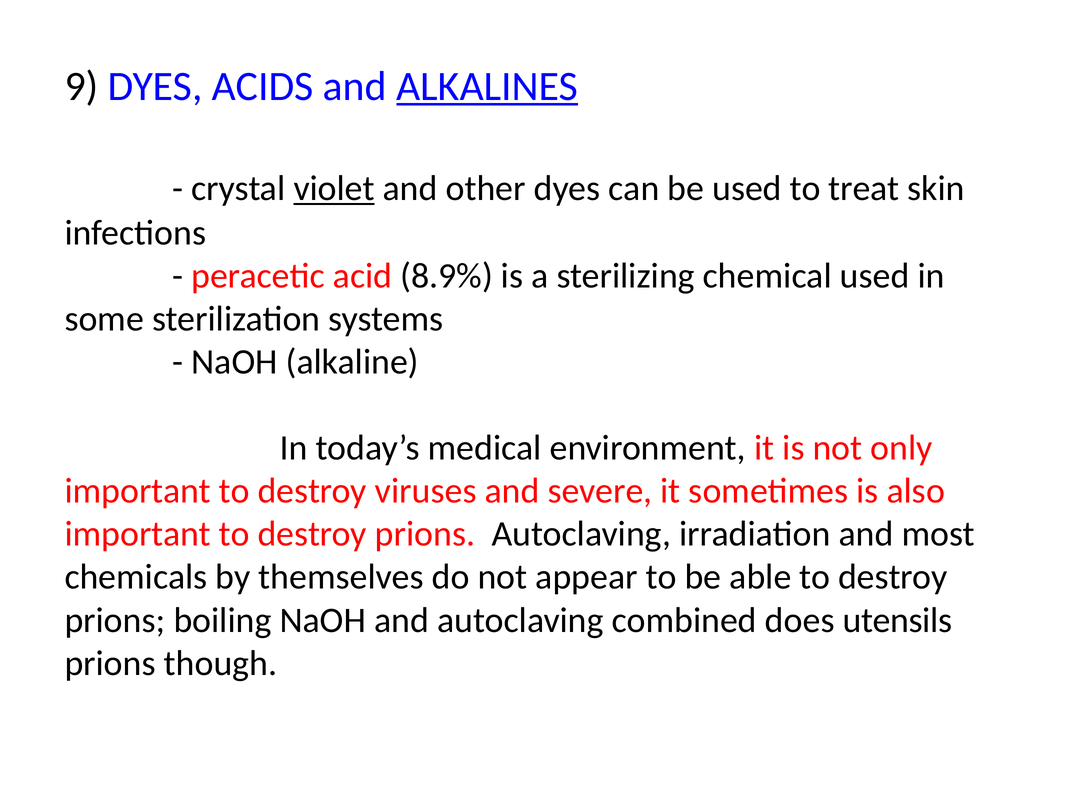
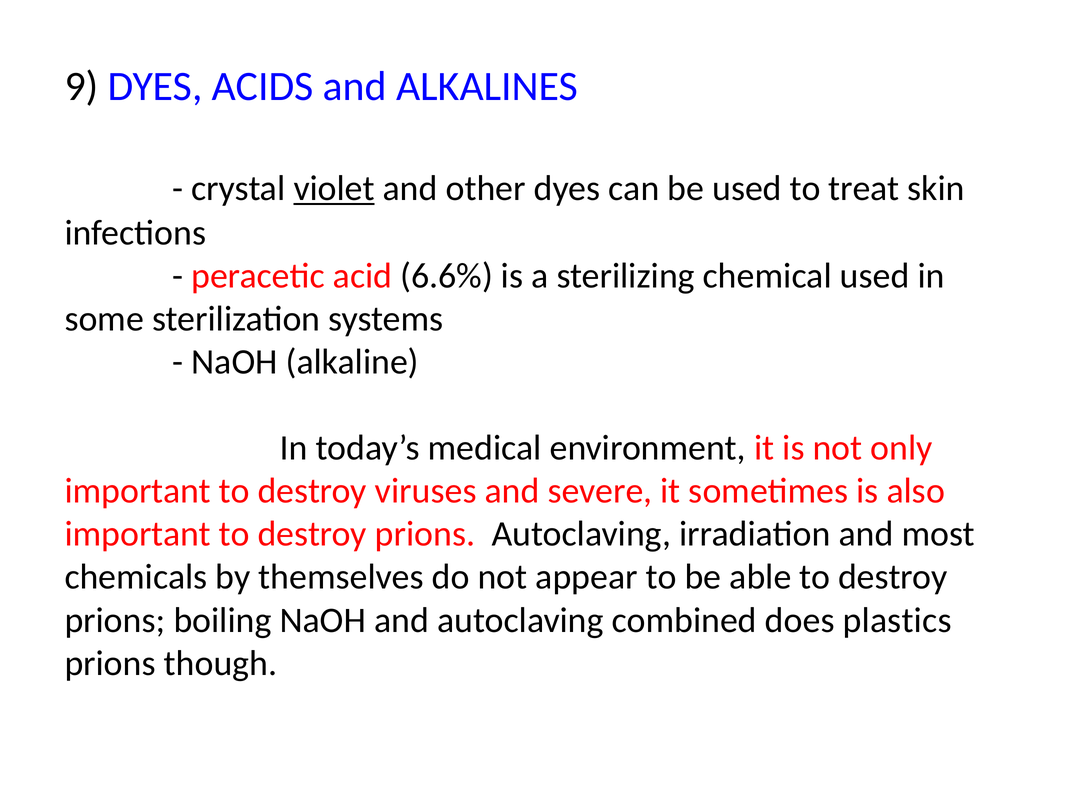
ALKALINES underline: present -> none (487, 86)
8.9%: 8.9% -> 6.6% (447, 276)
utensils: utensils -> plastics (897, 620)
